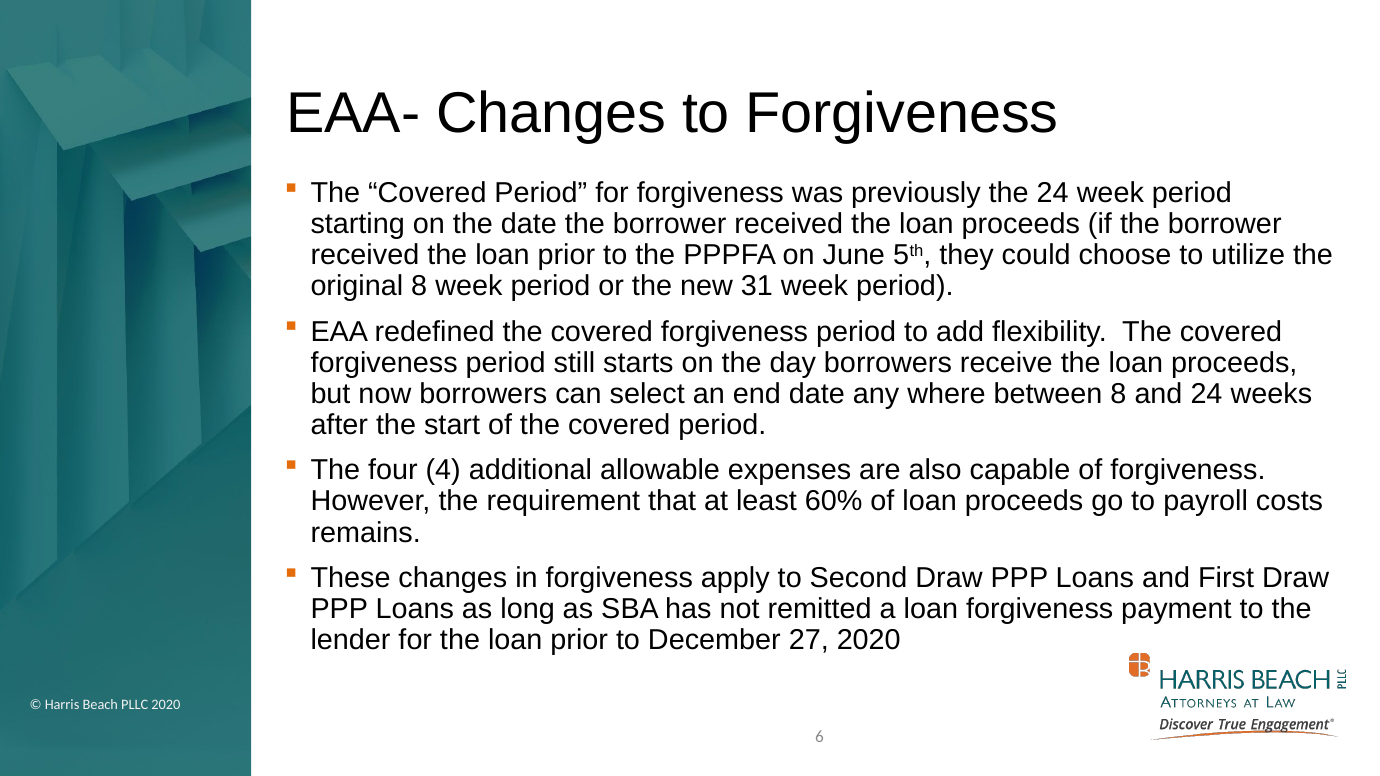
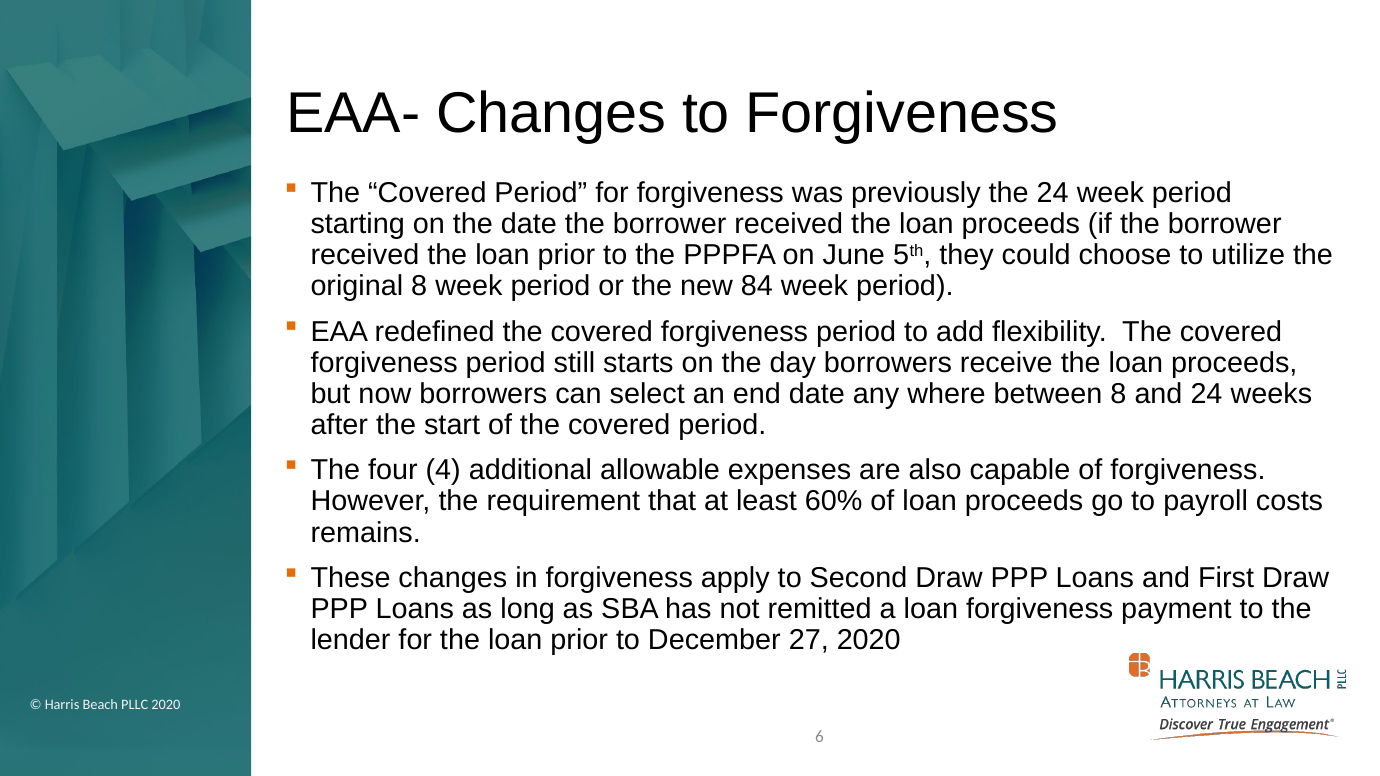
31: 31 -> 84 (757, 286)
